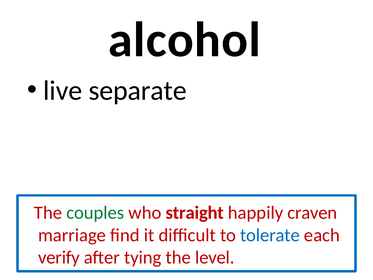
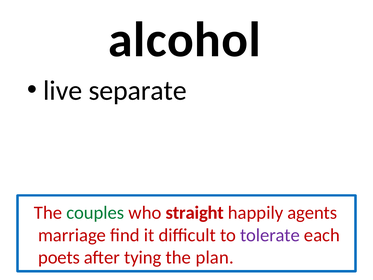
craven: craven -> agents (312, 213)
tolerate colour: blue -> purple (270, 235)
verify: verify -> poets (59, 257)
level: level -> plan (215, 257)
